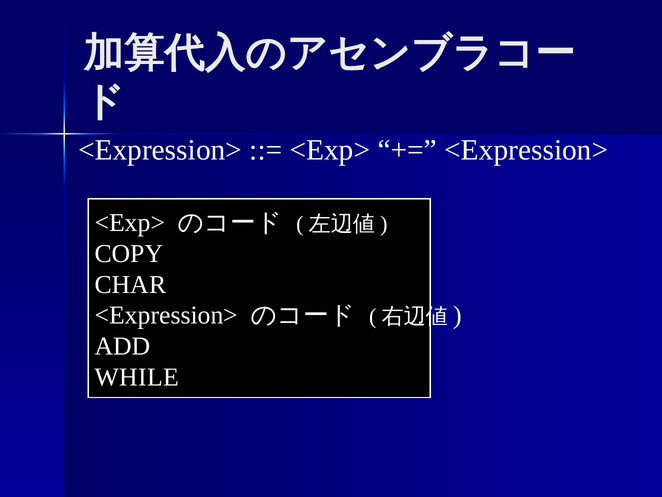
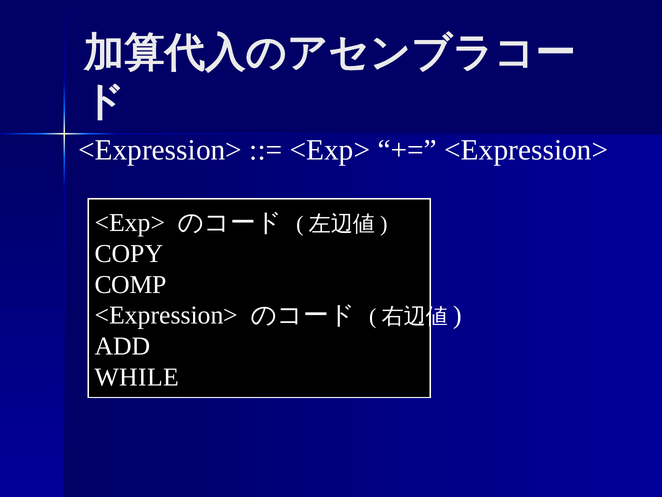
CHAR: CHAR -> COMP (131, 284)
